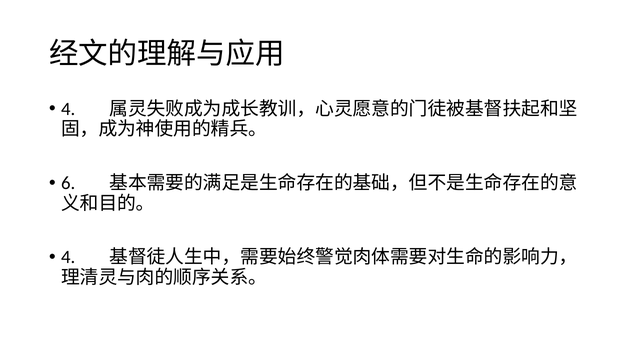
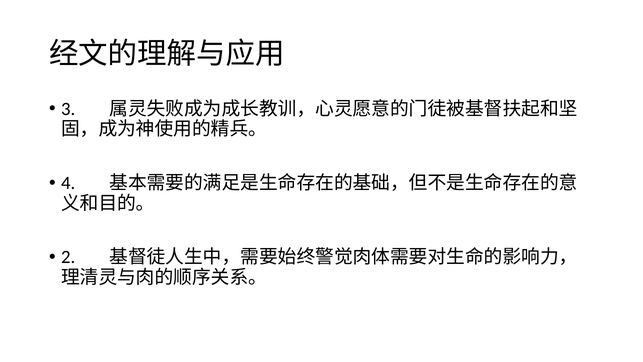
4: 4 -> 3 (68, 109)
6: 6 -> 4 (68, 183)
4: 4 -> 2 (68, 257)
